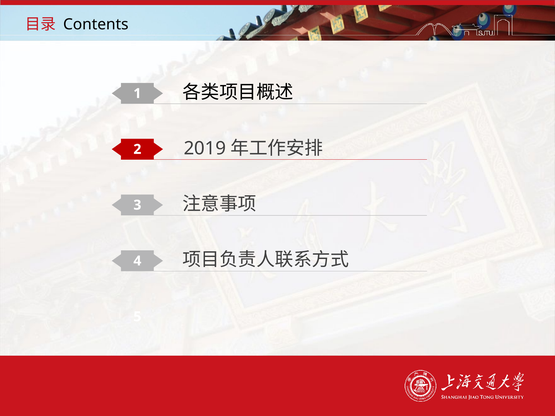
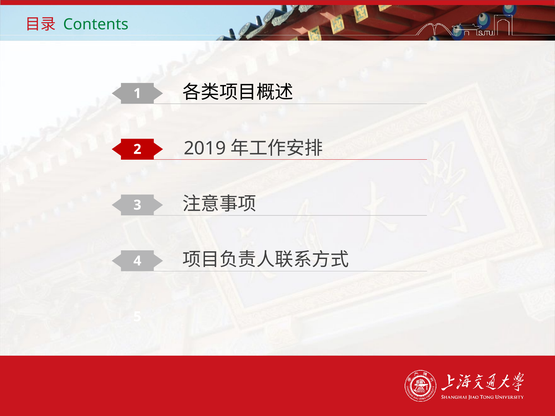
Contents colour: black -> green (96, 24)
